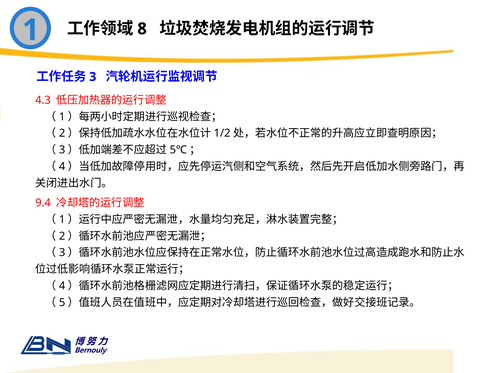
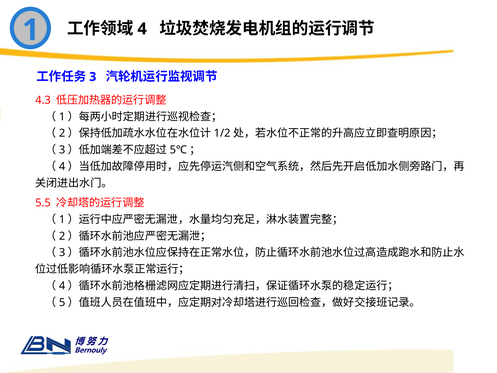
8: 8 -> 4 (142, 29)
9.4: 9.4 -> 5.5 (43, 203)
